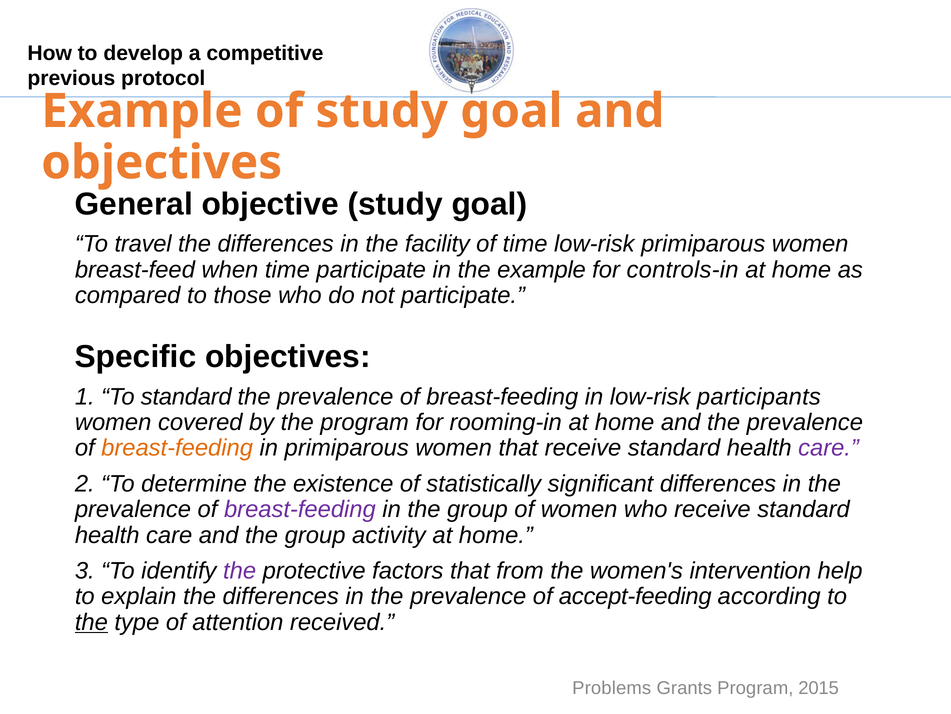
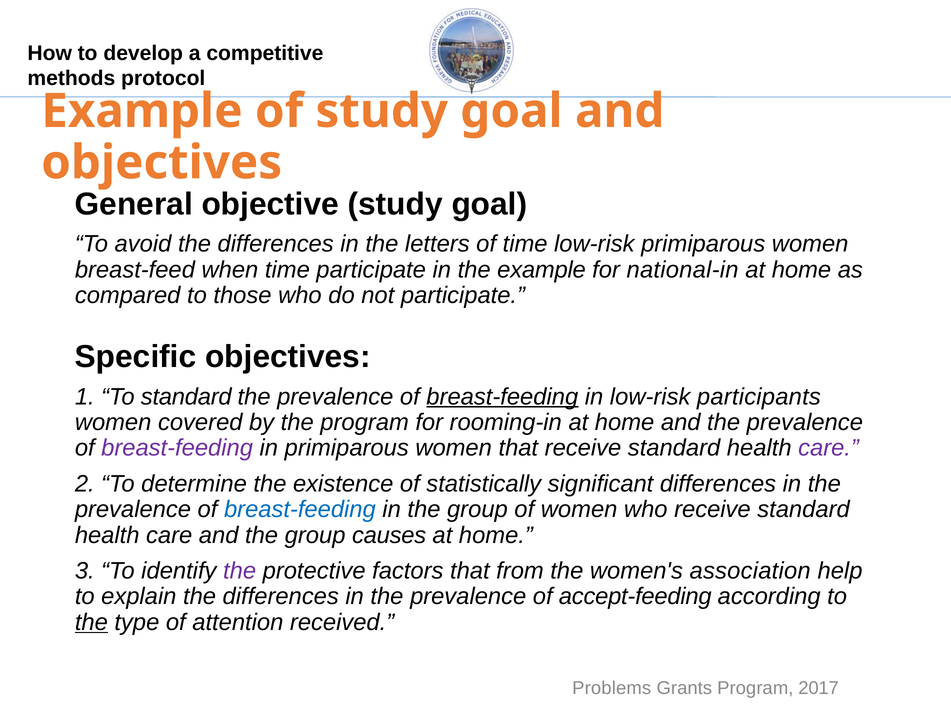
previous: previous -> methods (71, 78)
travel: travel -> avoid (143, 244)
facility: facility -> letters (437, 244)
controls-in: controls-in -> national-in (683, 270)
breast-feeding underline: none -> present (502, 396)
breast-feeding colour: orange -> purple (177, 448)
breast-feeding colour: purple -> blue (300, 509)
activity: activity -> causes (389, 535)
intervention: intervention -> association (750, 570)
2015: 2015 -> 2017 (819, 688)
